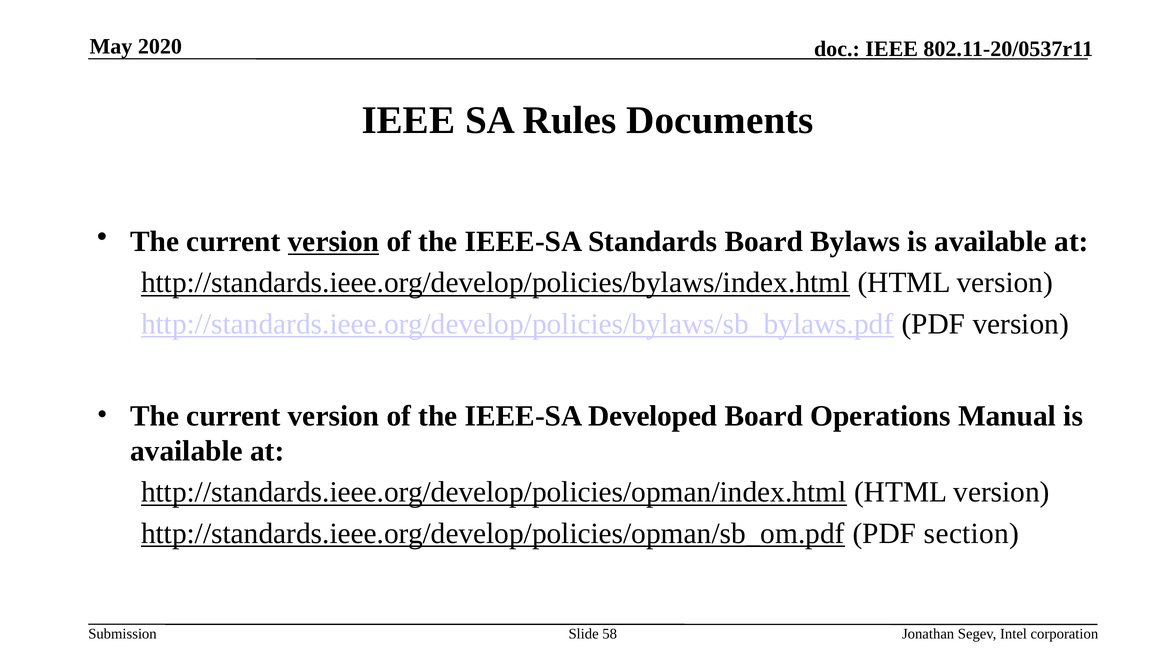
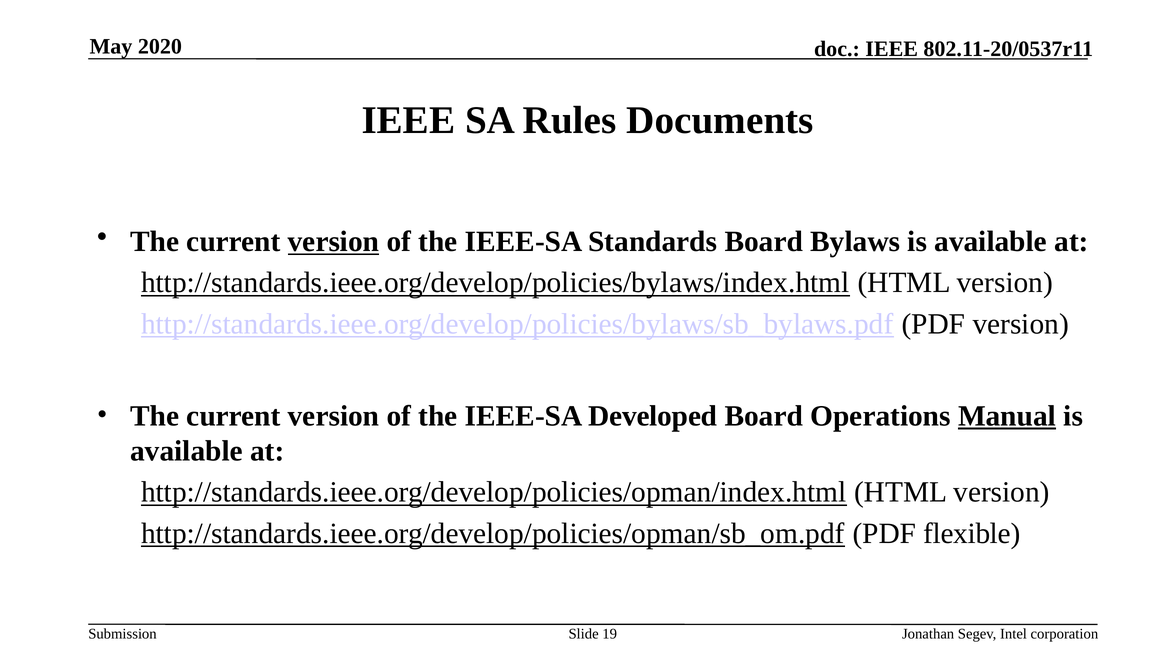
Manual underline: none -> present (1007, 416)
section: section -> flexible (972, 534)
58: 58 -> 19 (610, 634)
